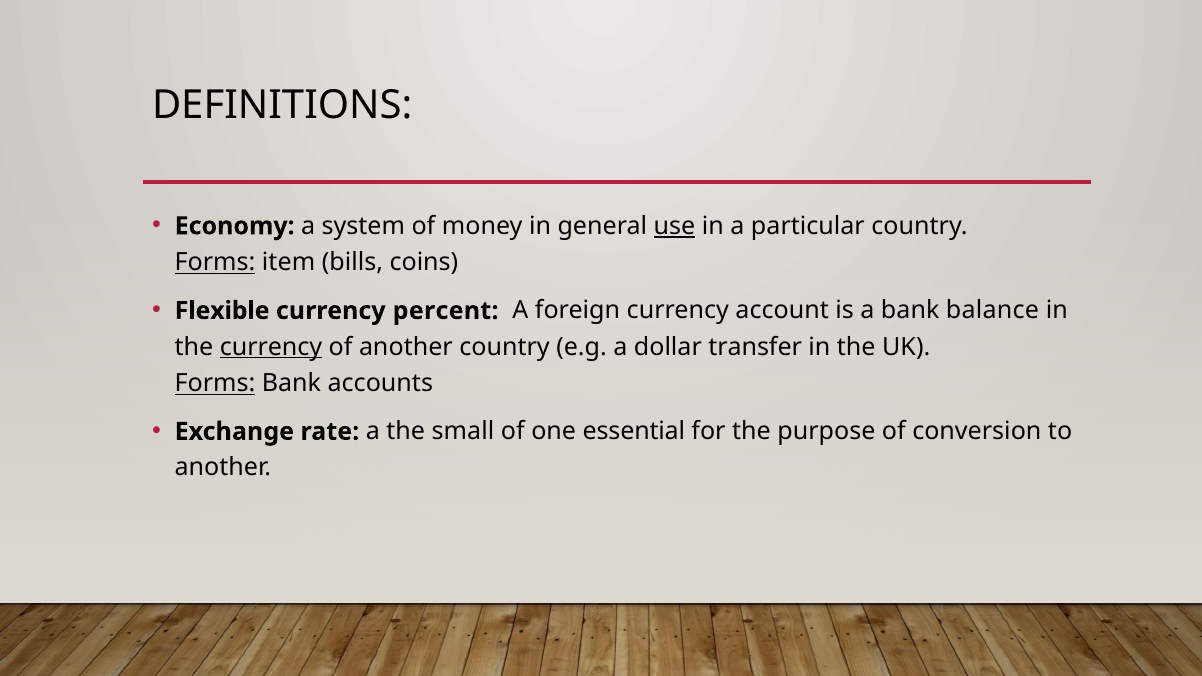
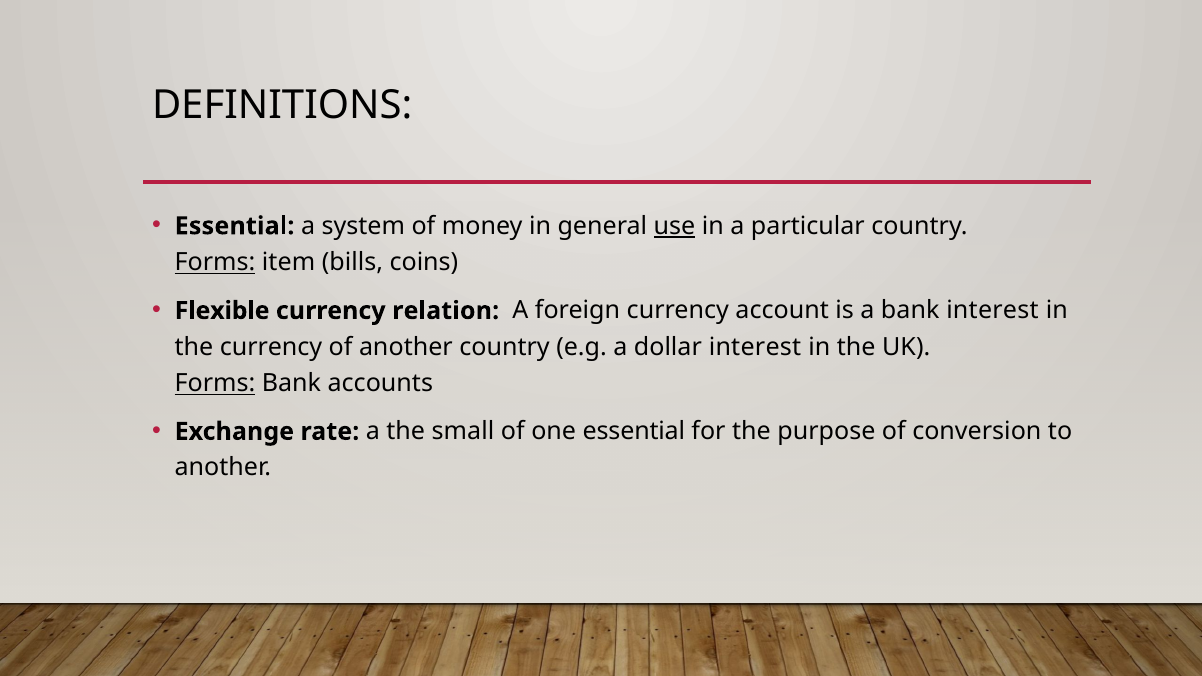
Economy: Economy -> Essential (235, 226)
percent: percent -> relation (446, 311)
bank balance: balance -> interest (992, 311)
currency underline: present -> none (271, 347)
dollar transfer: transfer -> interest (755, 347)
